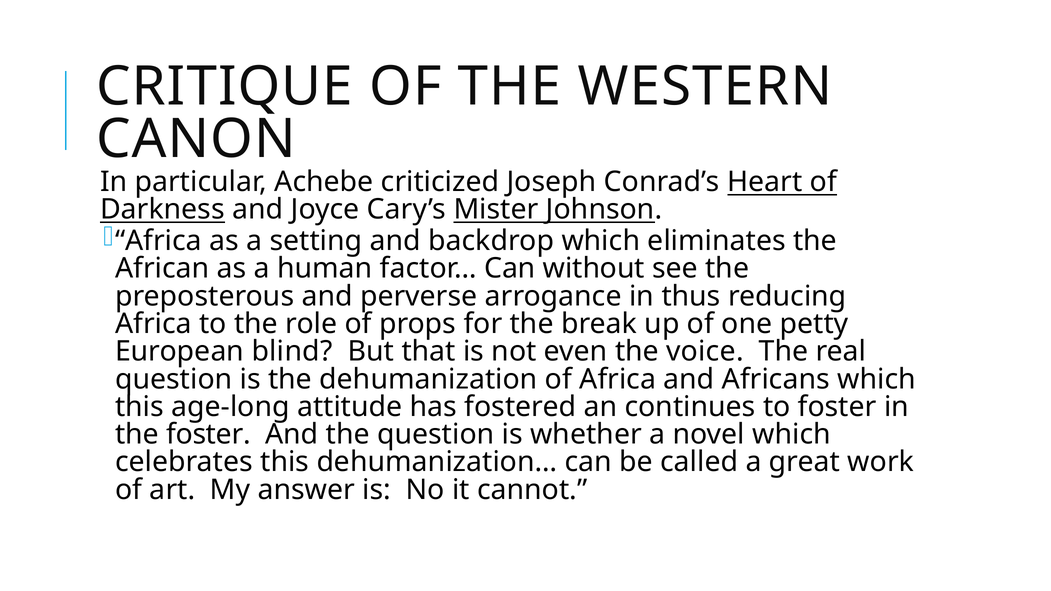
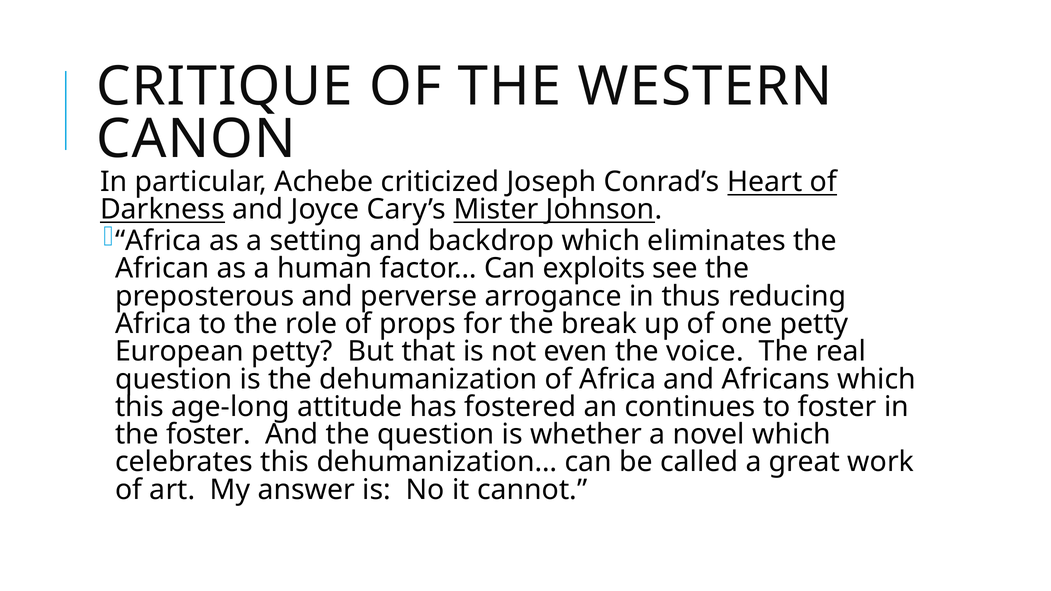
without: without -> exploits (594, 269)
European blind: blind -> petty (292, 352)
